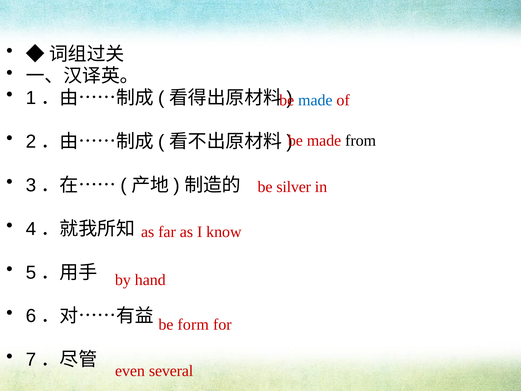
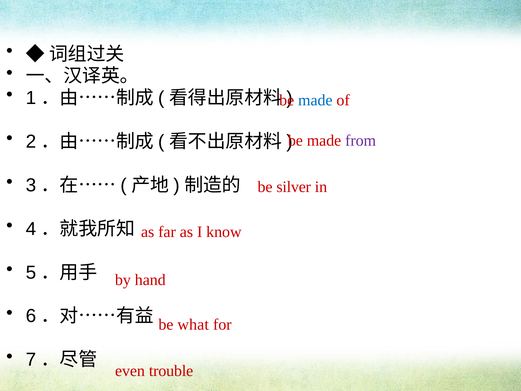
from colour: black -> purple (361, 141)
form: form -> what (193, 324)
several: several -> trouble (171, 371)
